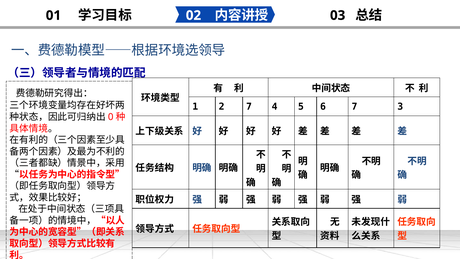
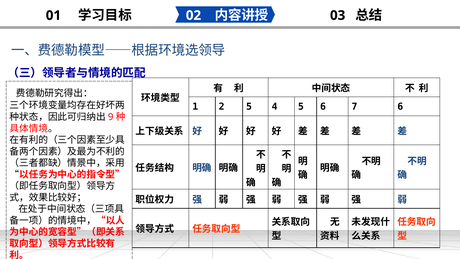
2 7: 7 -> 5 (249, 106)
7 3: 3 -> 6 (400, 106)
0: 0 -> 9 (111, 117)
